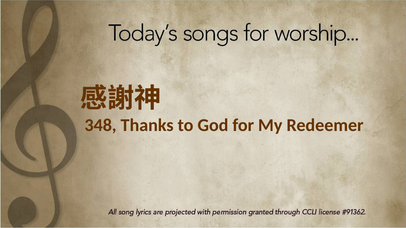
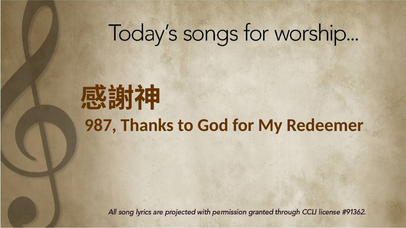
348: 348 -> 987 (101, 125)
